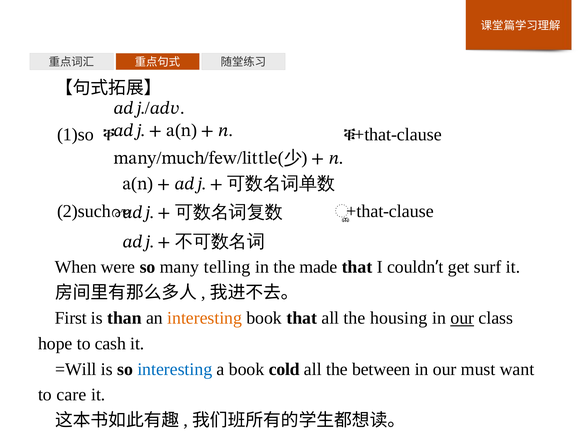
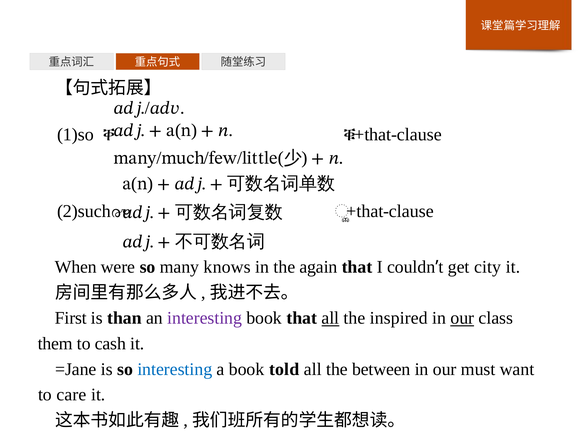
telling: telling -> knows (227, 267)
made: made -> again (318, 267)
surf: surf -> city (488, 267)
interesting colour: orange -> purple (205, 318)
all underline: none -> present (330, 318)
housing: housing -> inspired (399, 318)
hope: hope -> them (55, 344)
=Will: =Will -> =Jane (76, 370)
cold: cold -> told (284, 370)
